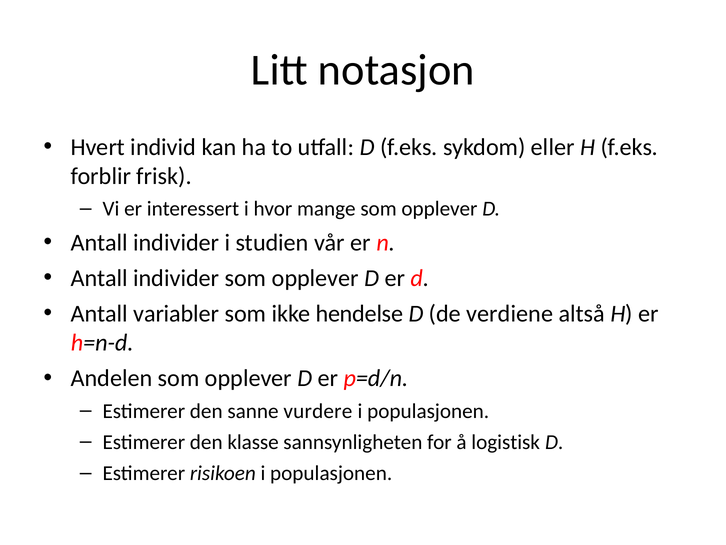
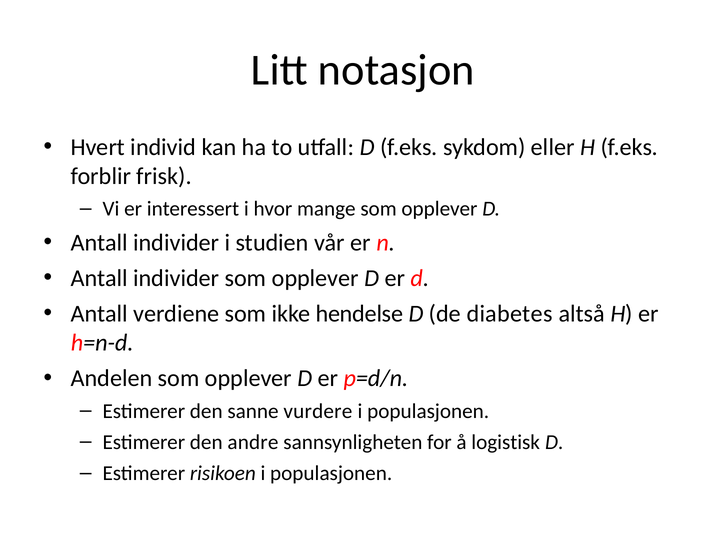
variabler: variabler -> verdiene (176, 314)
verdiene: verdiene -> diabetes (510, 314)
klasse: klasse -> andre (253, 442)
